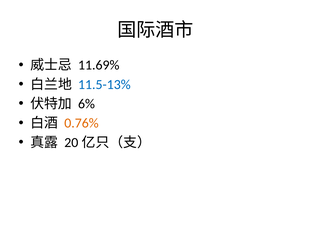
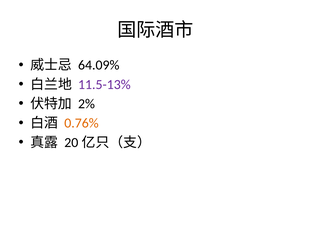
11.69%: 11.69% -> 64.09% (99, 65)
11.5-13% colour: blue -> purple (105, 85)
6%: 6% -> 2% (87, 104)
